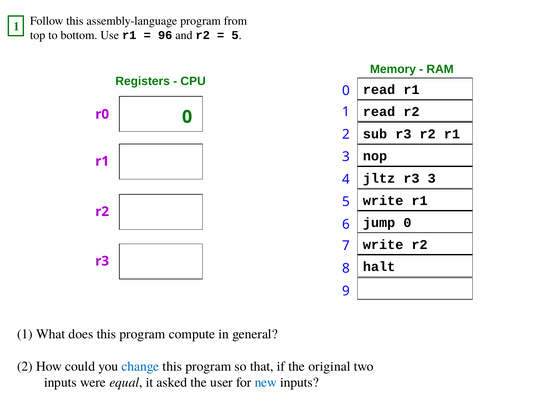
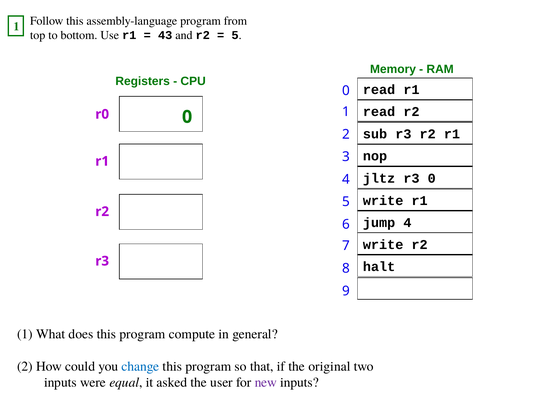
96: 96 -> 43 (165, 35)
r3 3: 3 -> 0 (432, 178)
jump 0: 0 -> 4 (407, 223)
new colour: blue -> purple (266, 382)
